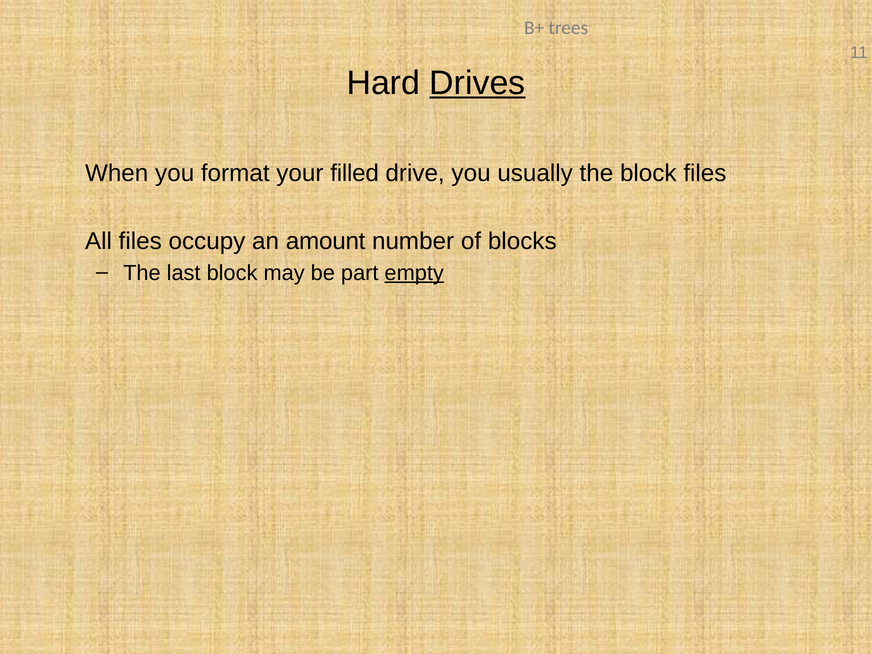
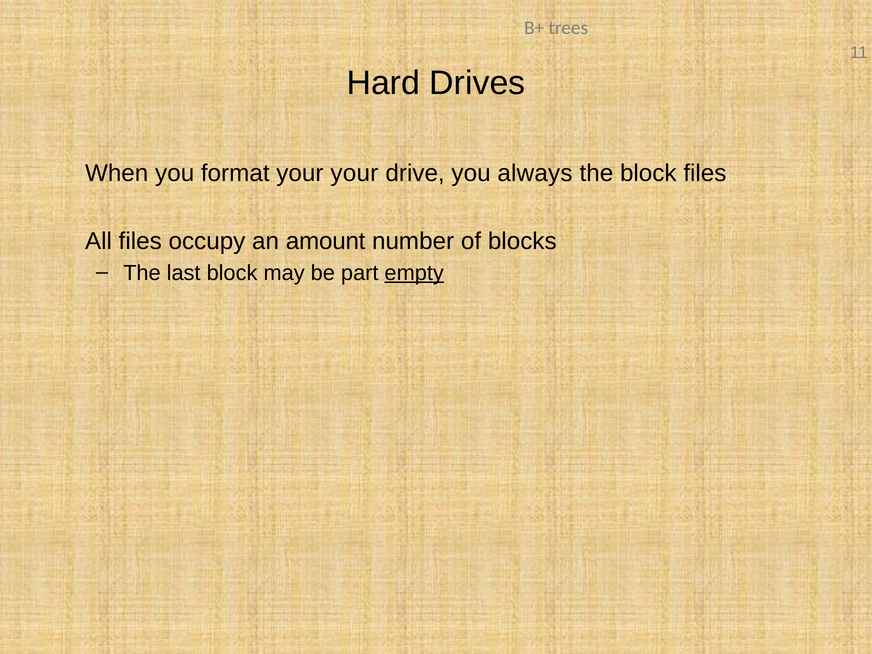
Drives underline: present -> none (477, 83)
your filled: filled -> your (354, 173)
usually: usually -> always (535, 173)
